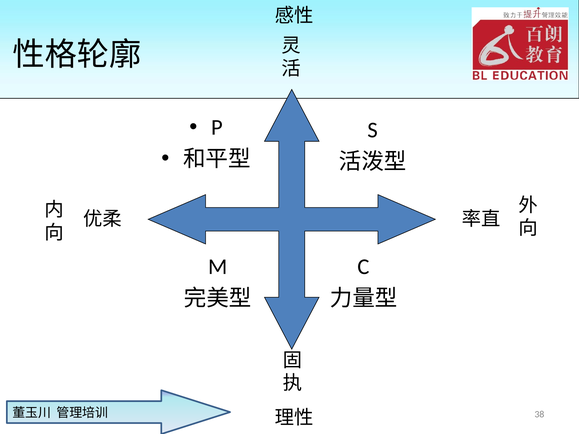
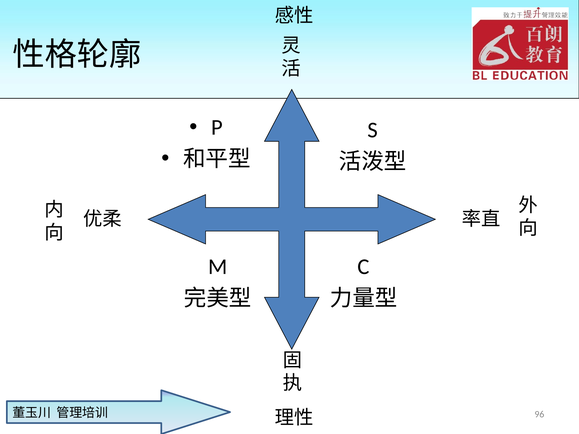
38: 38 -> 96 (539, 415)
